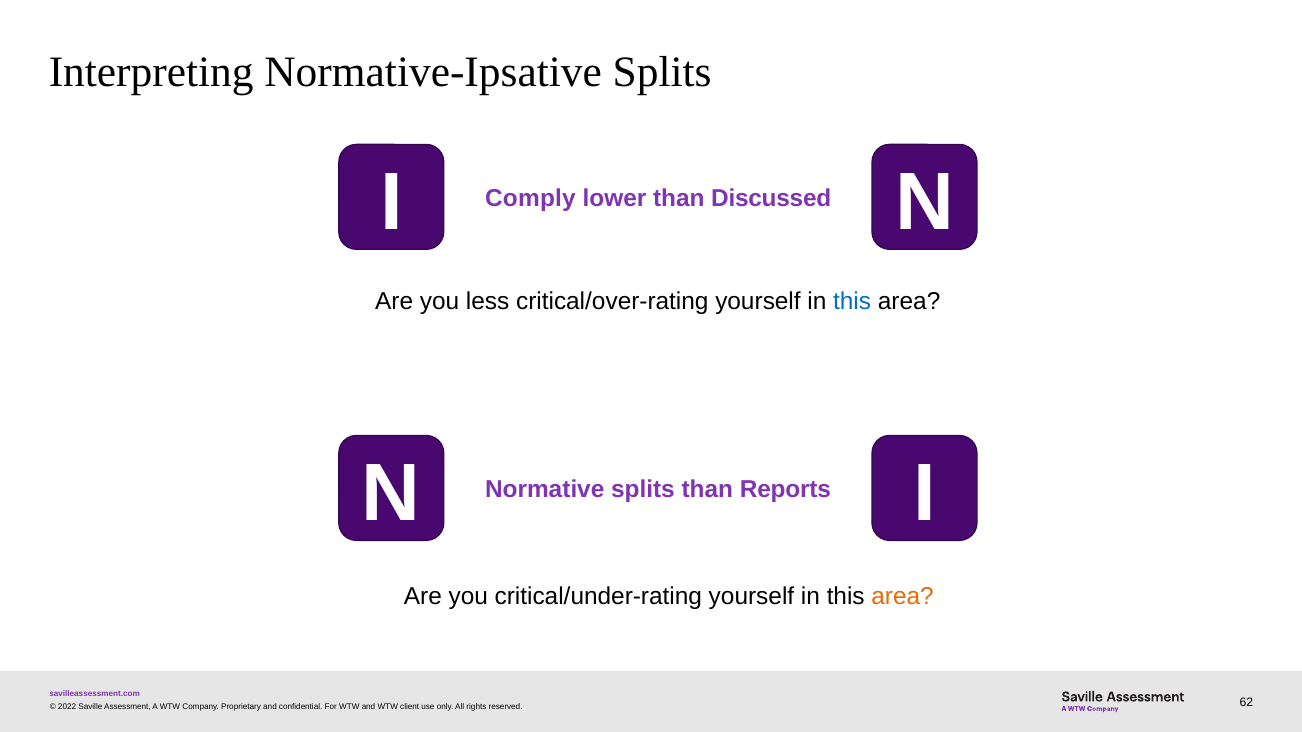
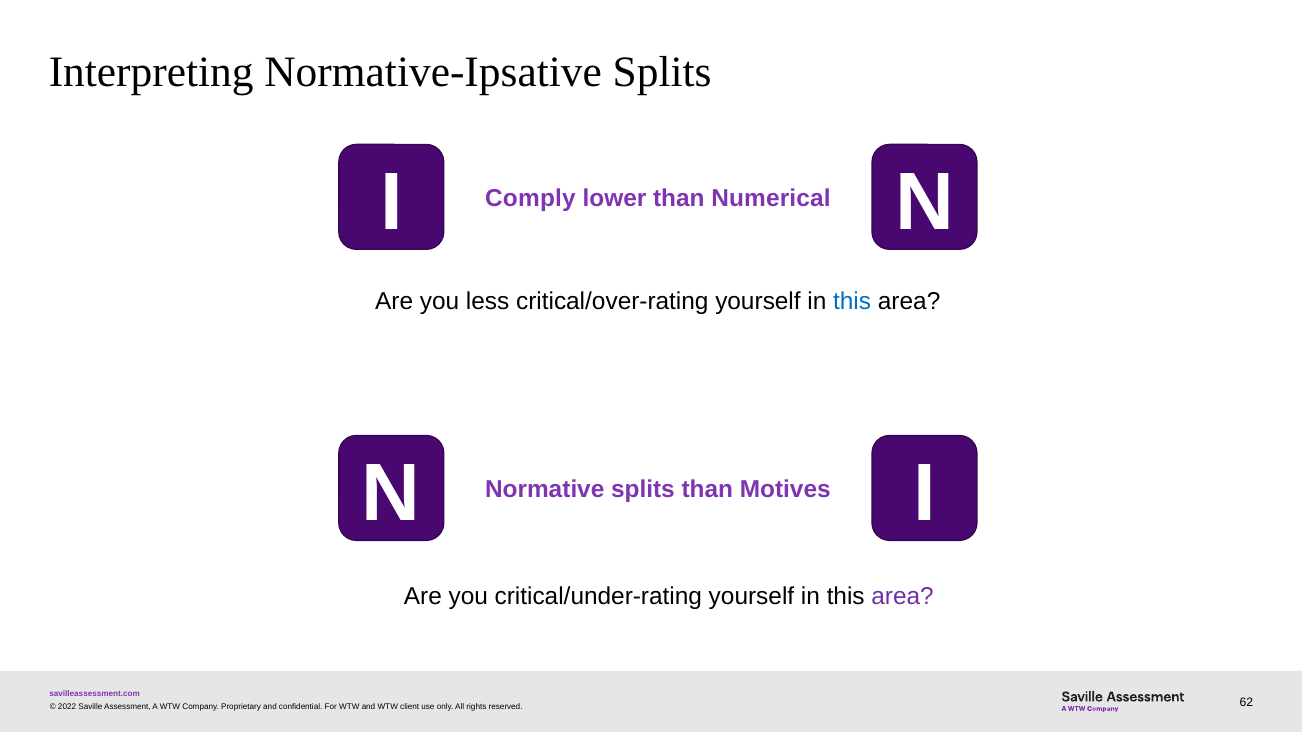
Discussed: Discussed -> Numerical (771, 198)
Reports: Reports -> Motives (785, 489)
area colour: orange -> purple (903, 596)
